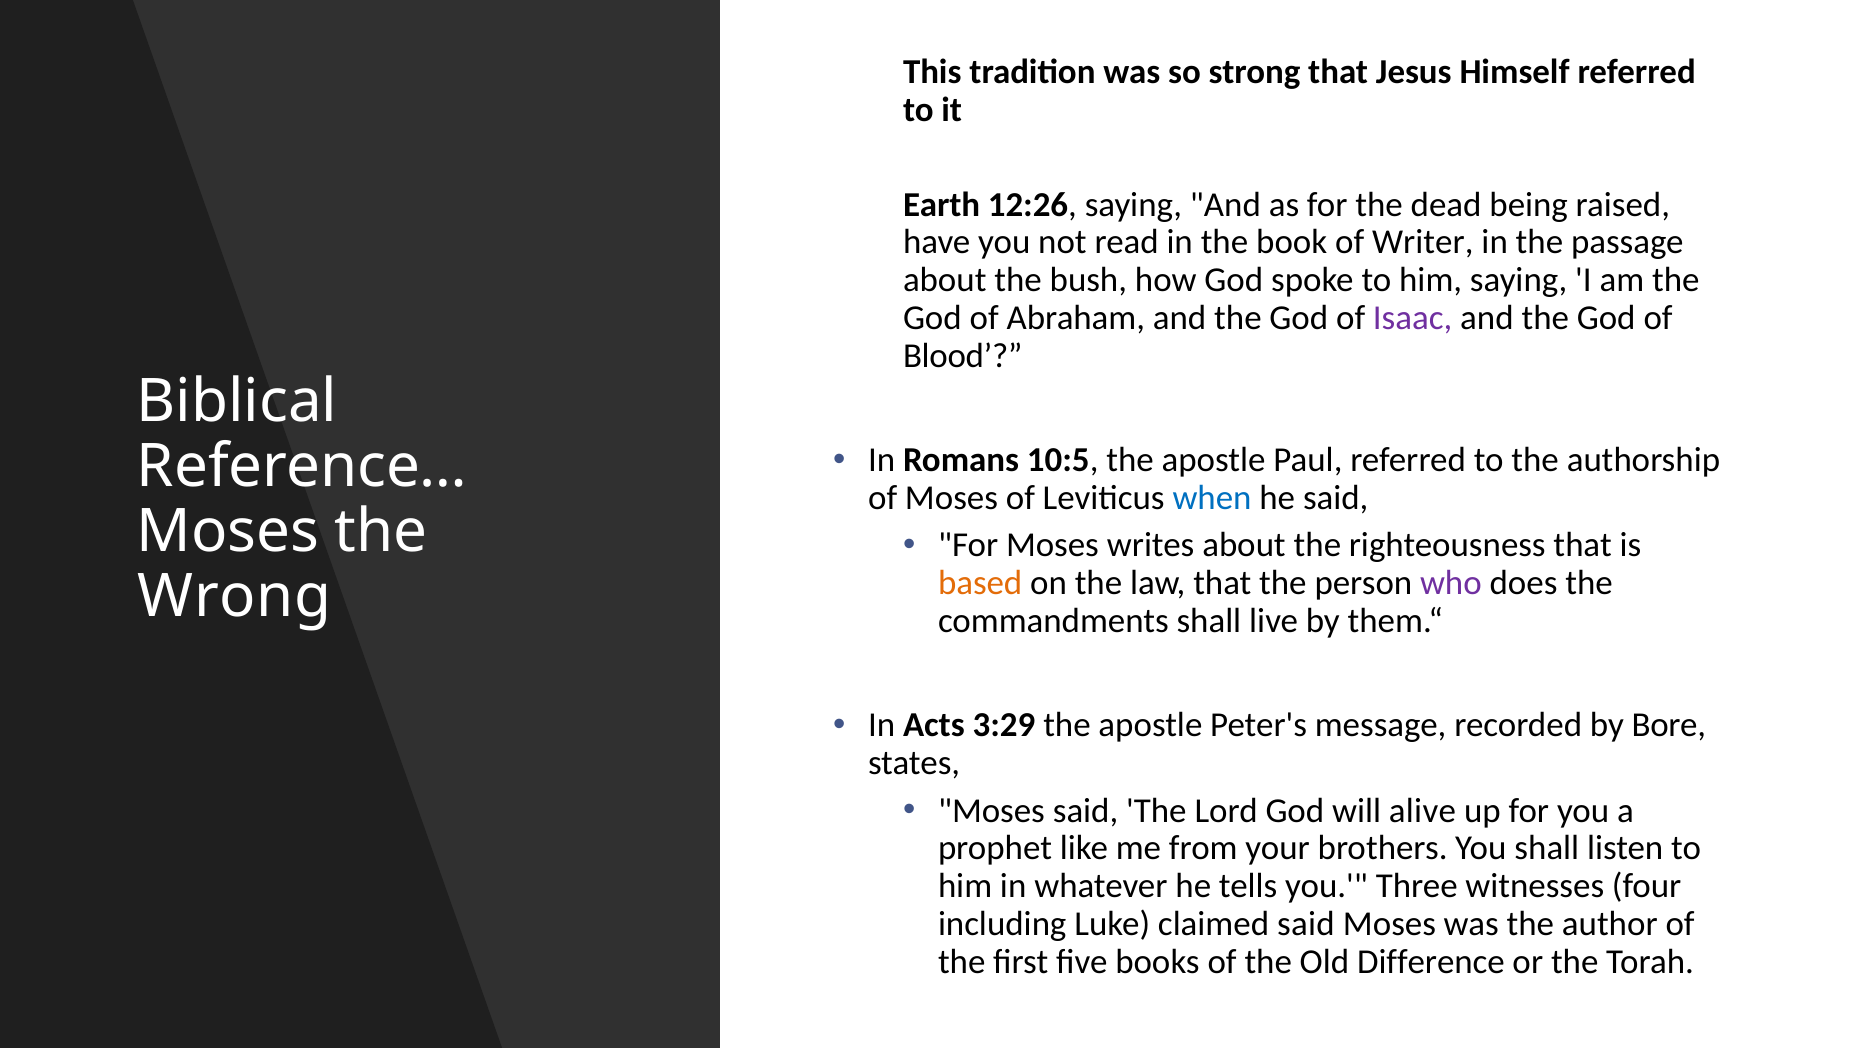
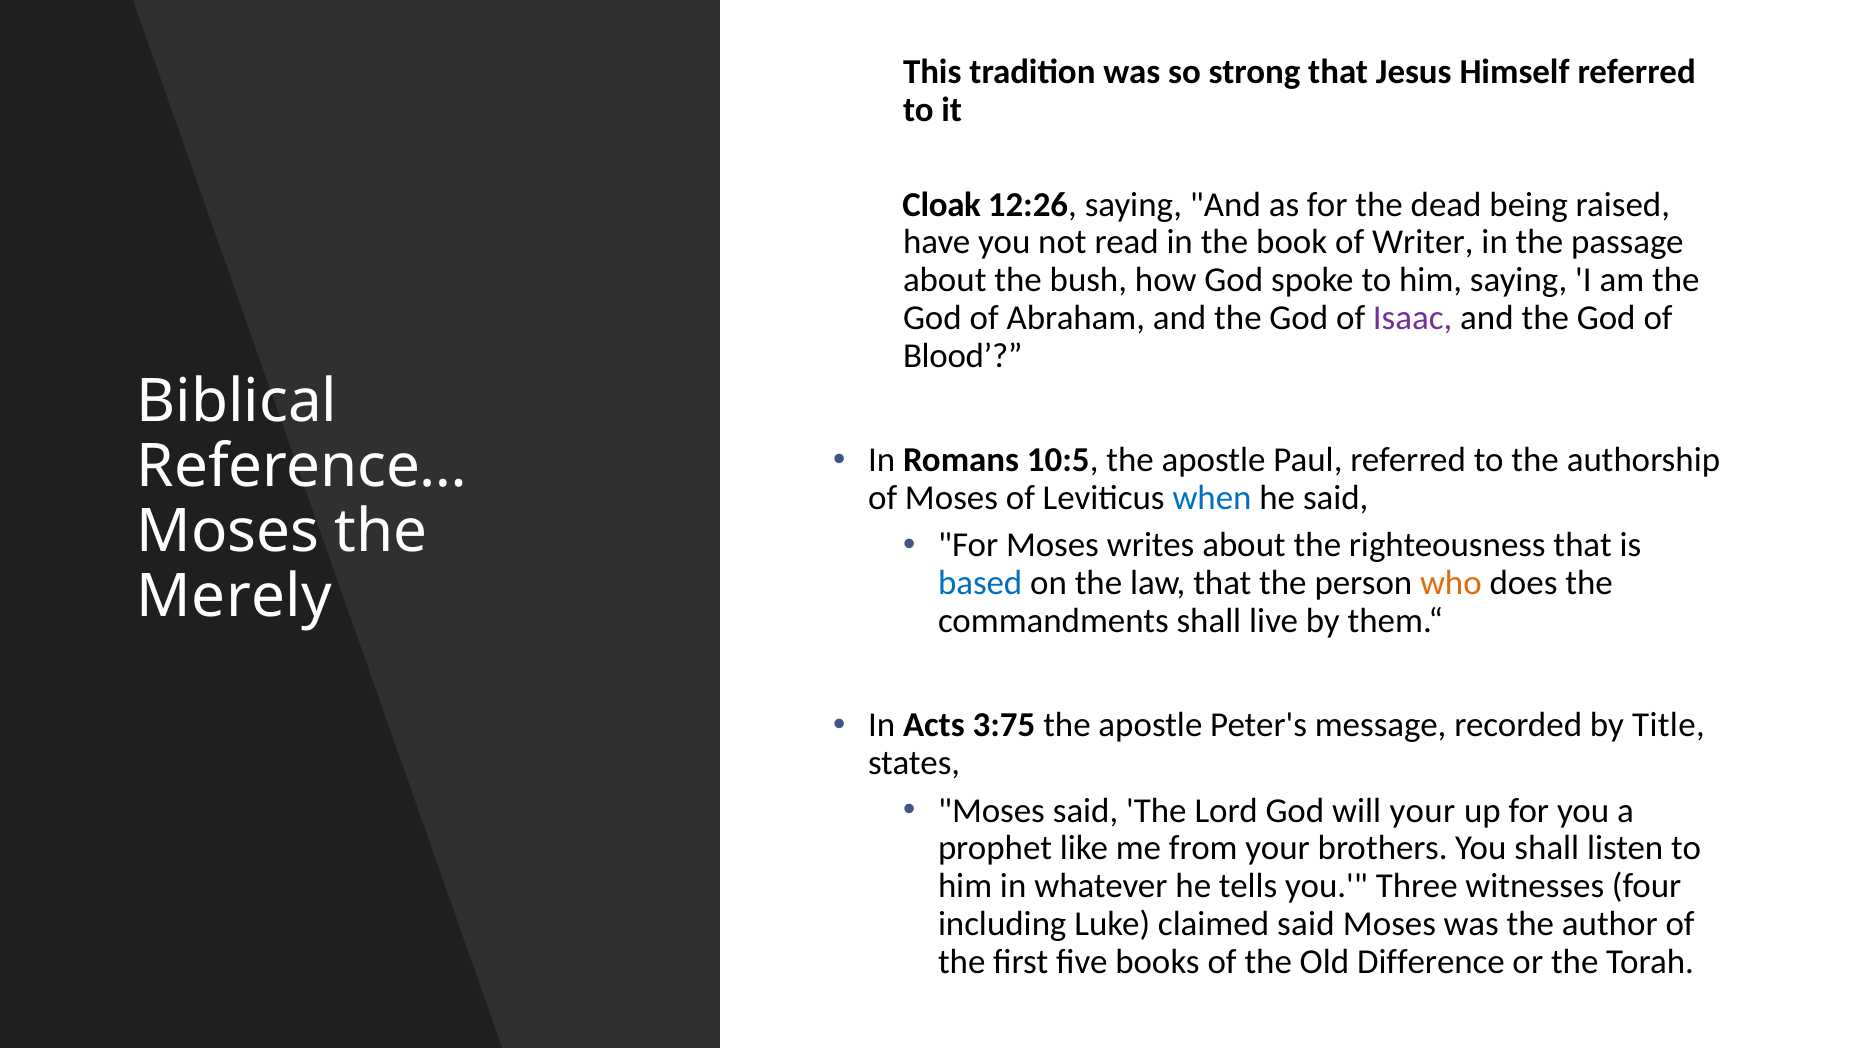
Earth: Earth -> Cloak (942, 205)
based colour: orange -> blue (980, 583)
who colour: purple -> orange (1451, 583)
Wrong: Wrong -> Merely (235, 597)
3:29: 3:29 -> 3:75 (1004, 726)
Bore: Bore -> Title (1668, 726)
will alive: alive -> your (1422, 811)
